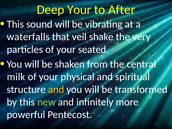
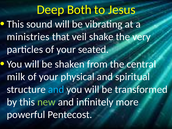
Deep Your: Your -> Both (79, 10)
After: After -> Jesus (122, 10)
waterfalls: waterfalls -> ministries (28, 37)
and colour: yellow -> light blue (56, 89)
